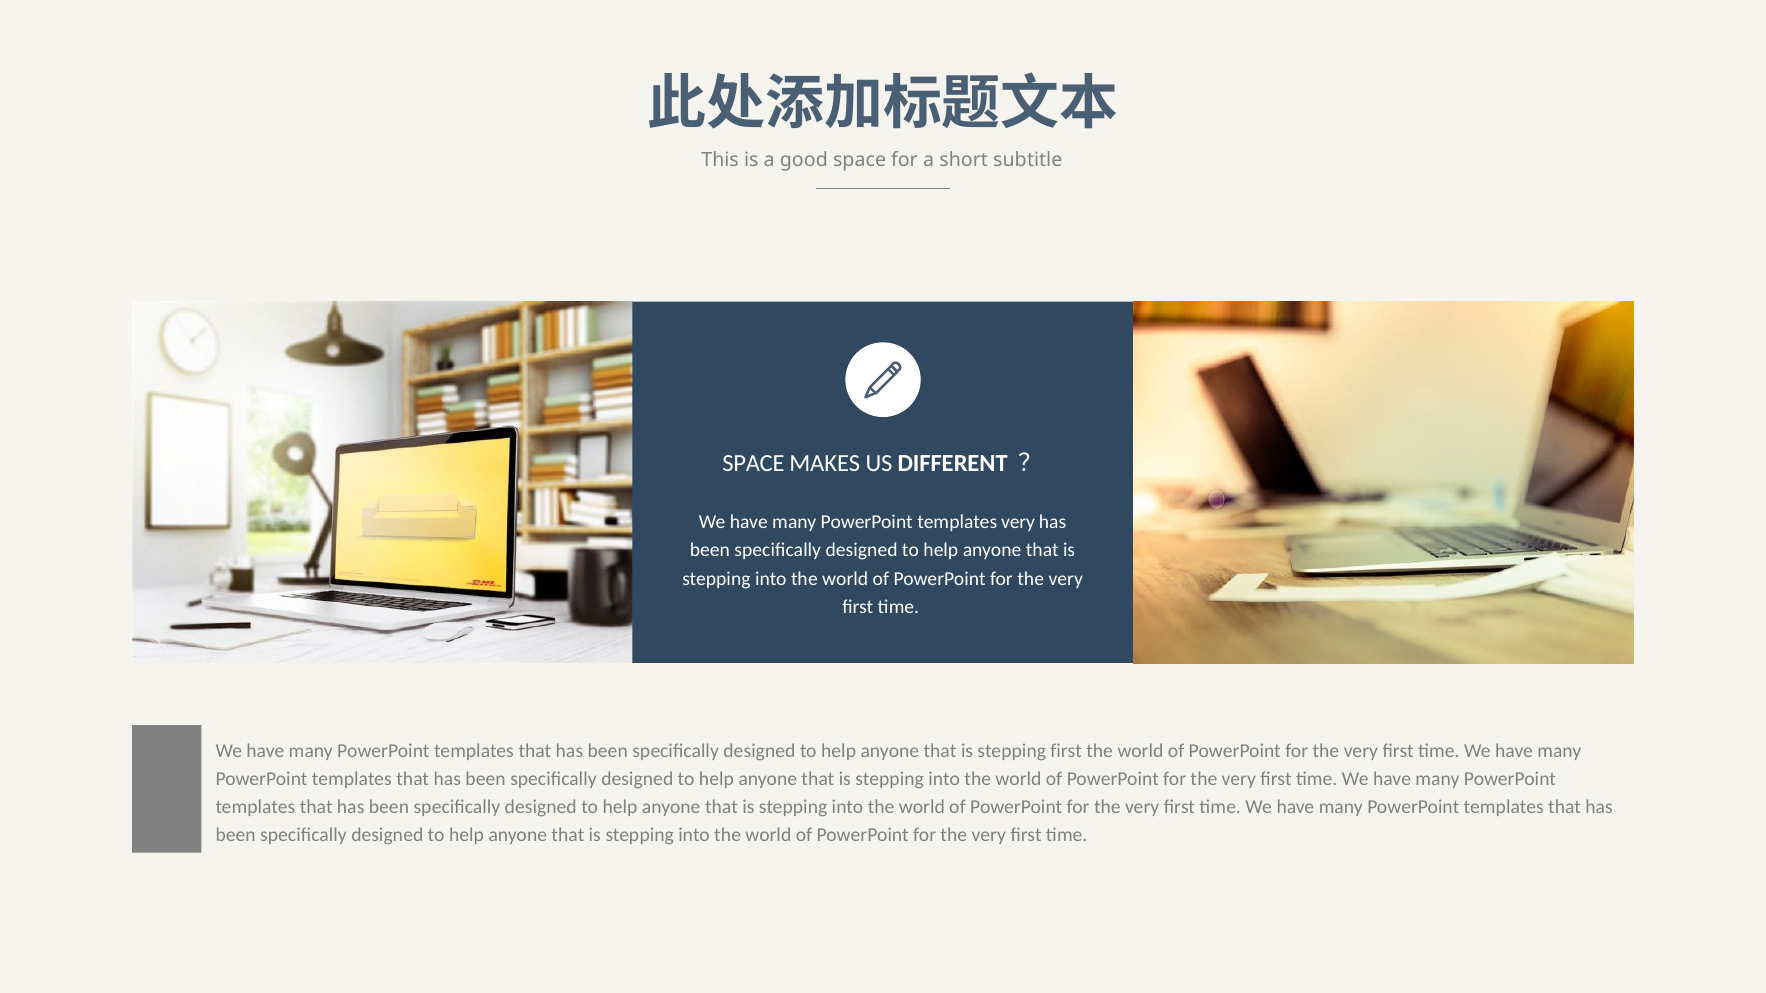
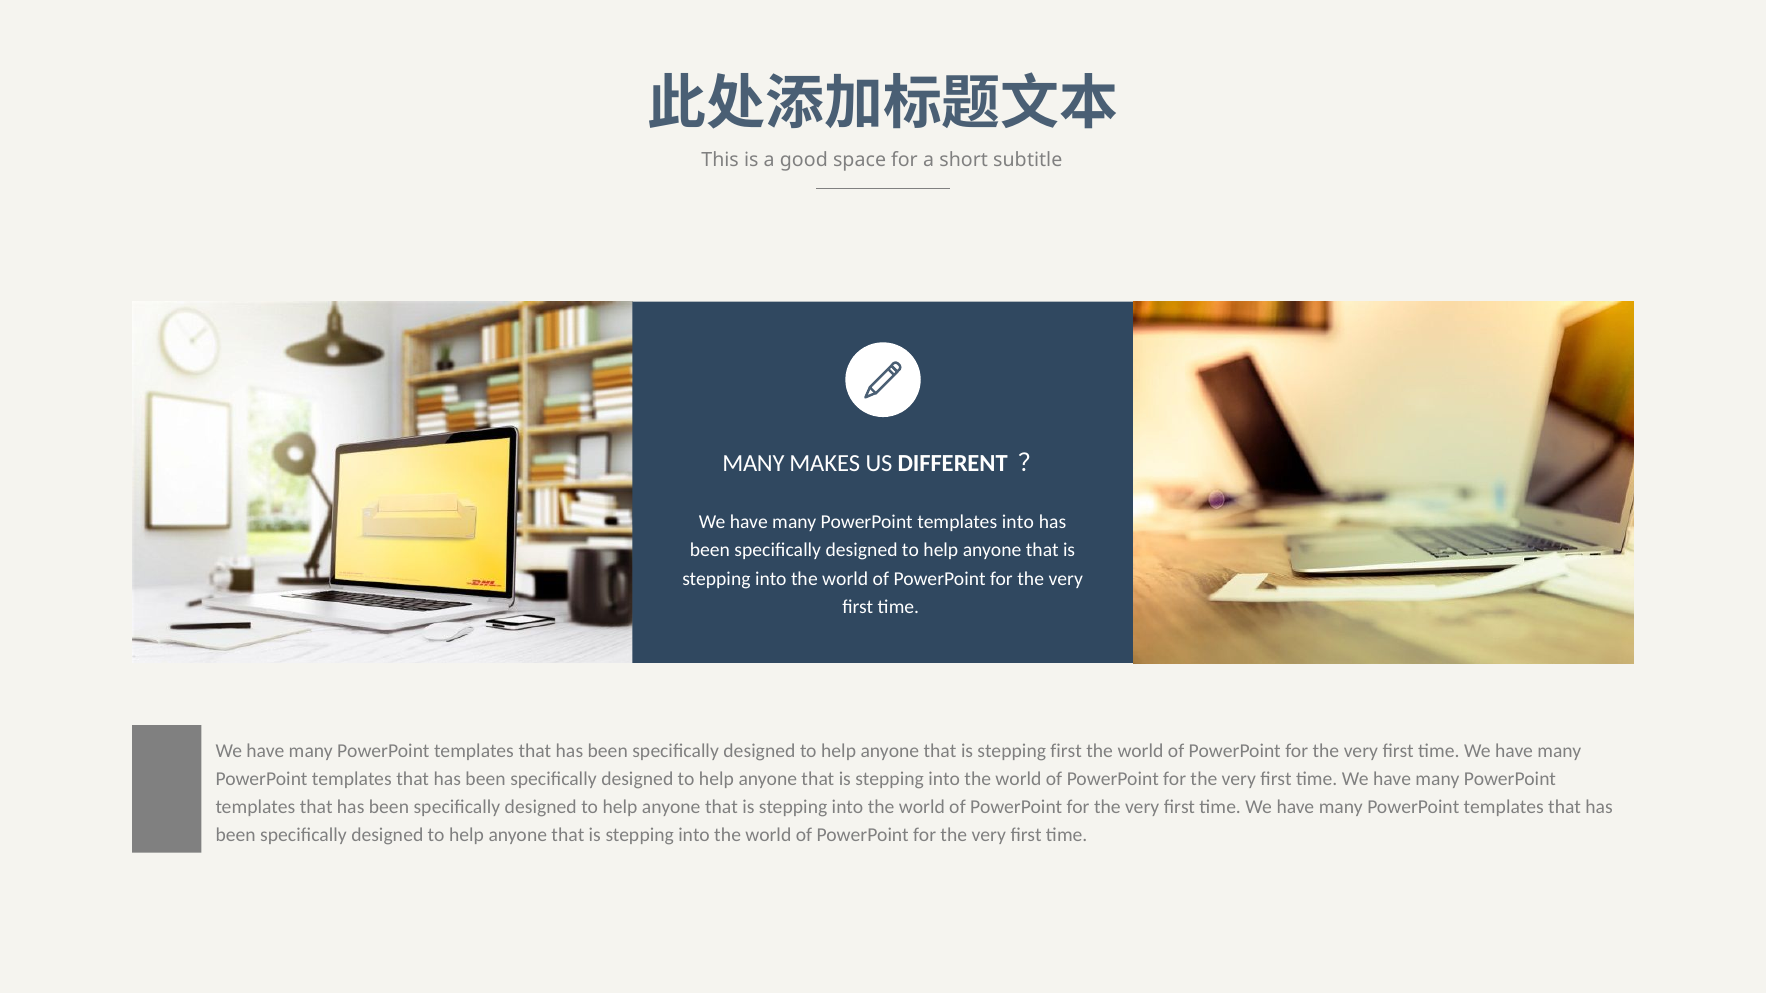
SPACE: SPACE -> MANY (753, 464)
templates very: very -> into (1018, 522)
